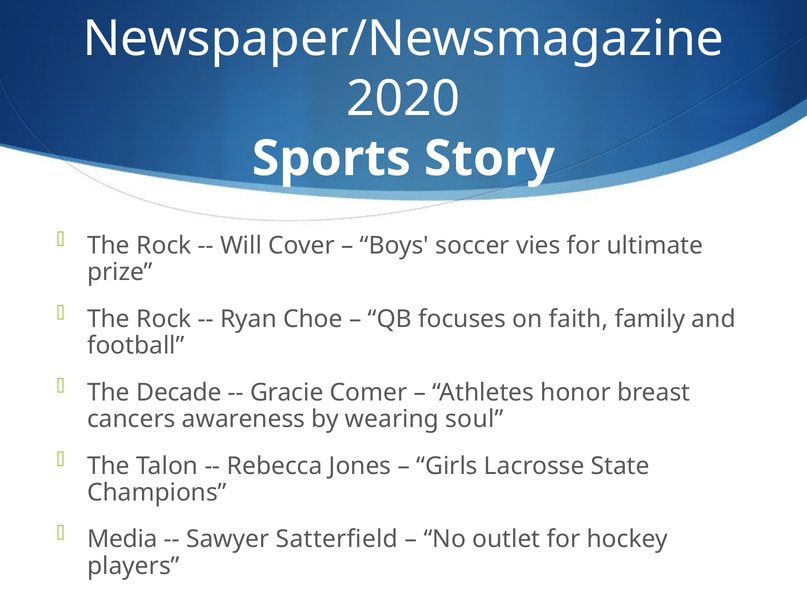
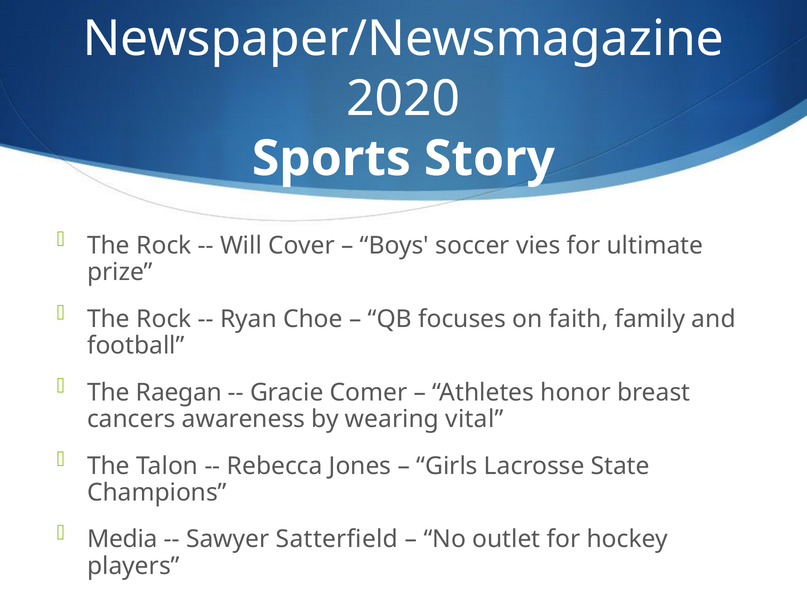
Decade: Decade -> Raegan (179, 393)
soul: soul -> vital (474, 419)
